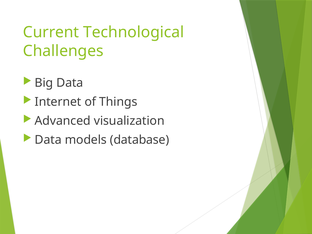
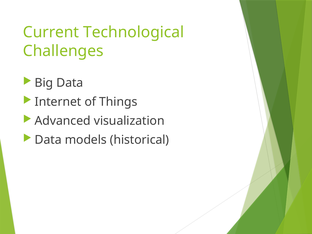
database: database -> historical (140, 140)
